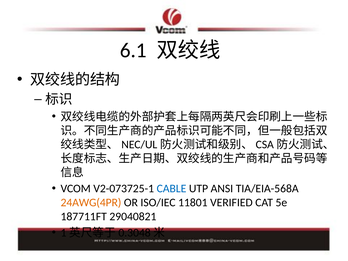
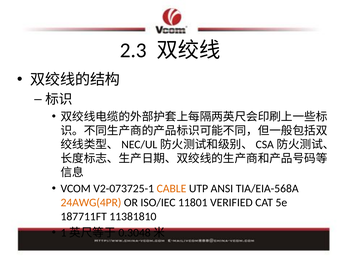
6.1: 6.1 -> 2.3 (133, 50)
CABLE colour: blue -> orange (172, 189)
29040821: 29040821 -> 11381810 (133, 217)
